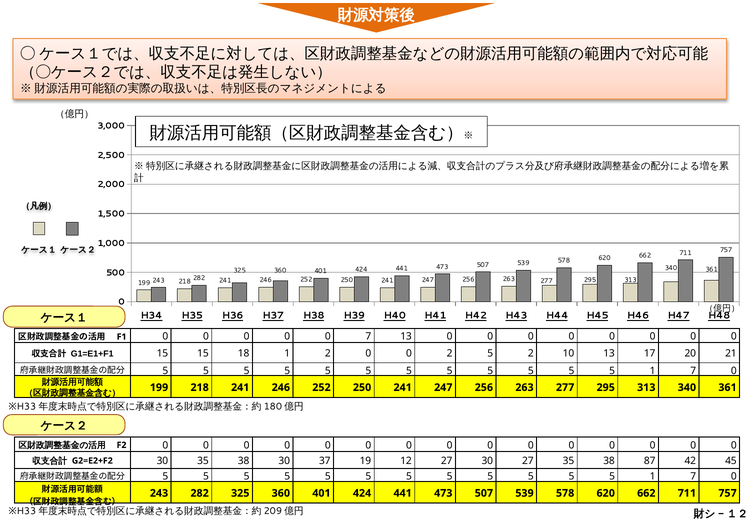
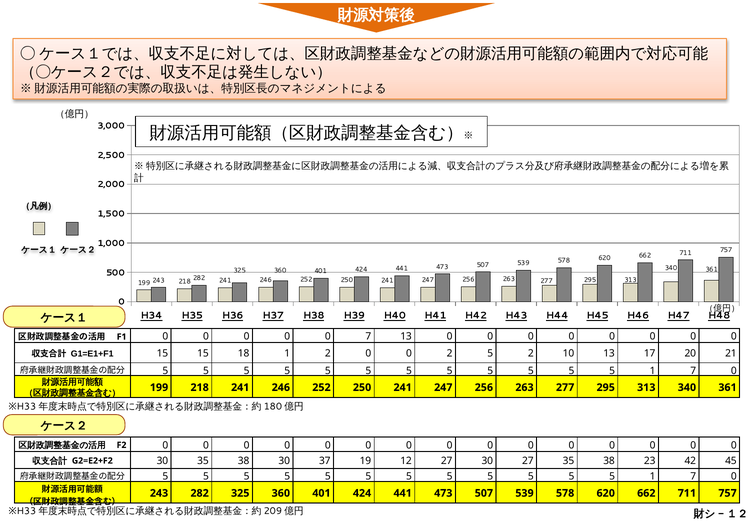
87: 87 -> 23 (650, 461)
